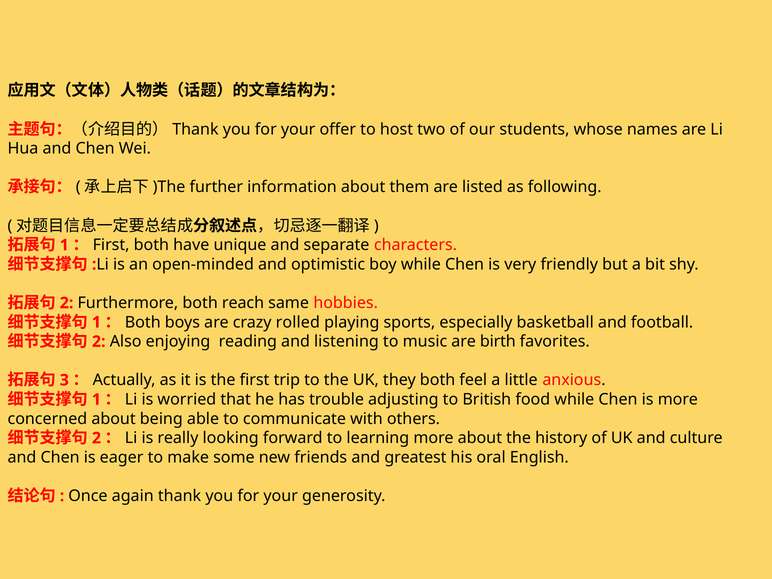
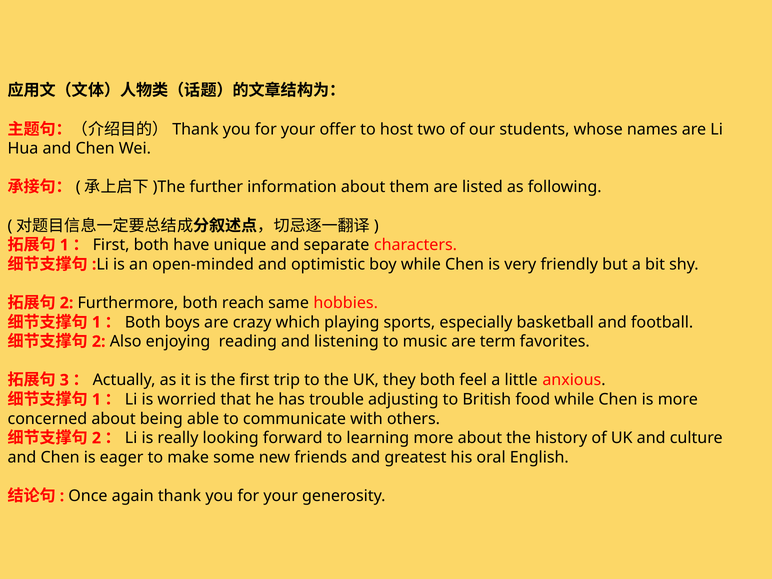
rolled: rolled -> which (298, 322)
birth: birth -> term (498, 342)
